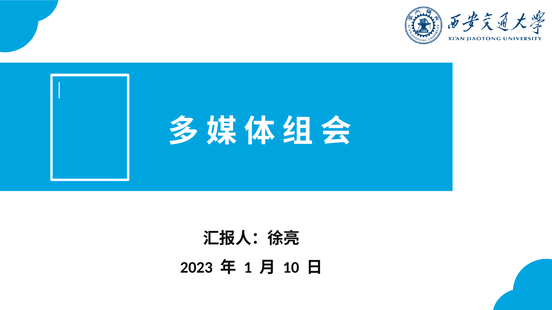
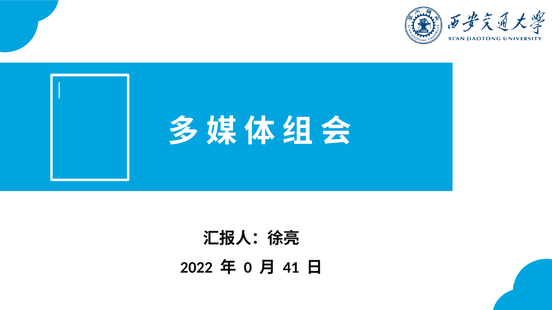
2023: 2023 -> 2022 (196, 268)
1: 1 -> 0 (248, 268)
10: 10 -> 41 (291, 268)
